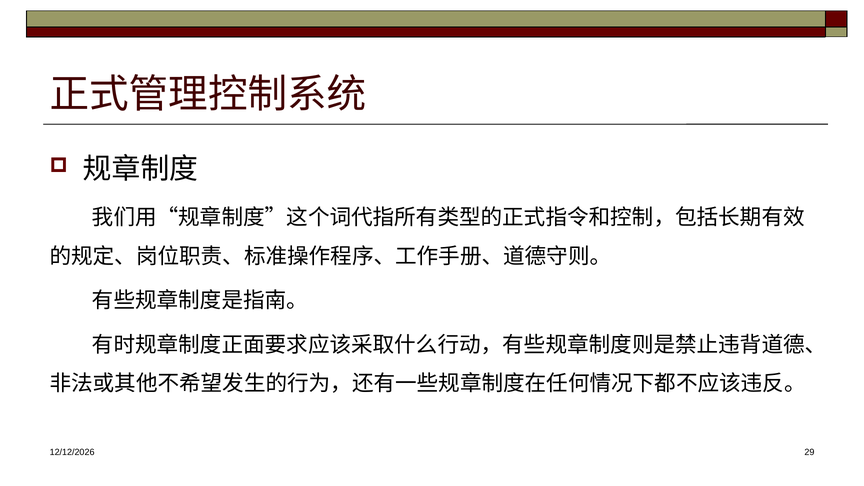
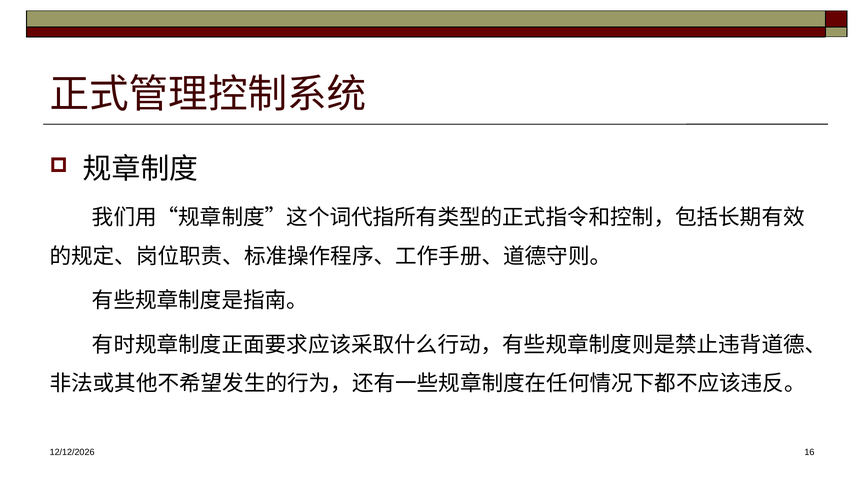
29: 29 -> 16 (809, 452)
